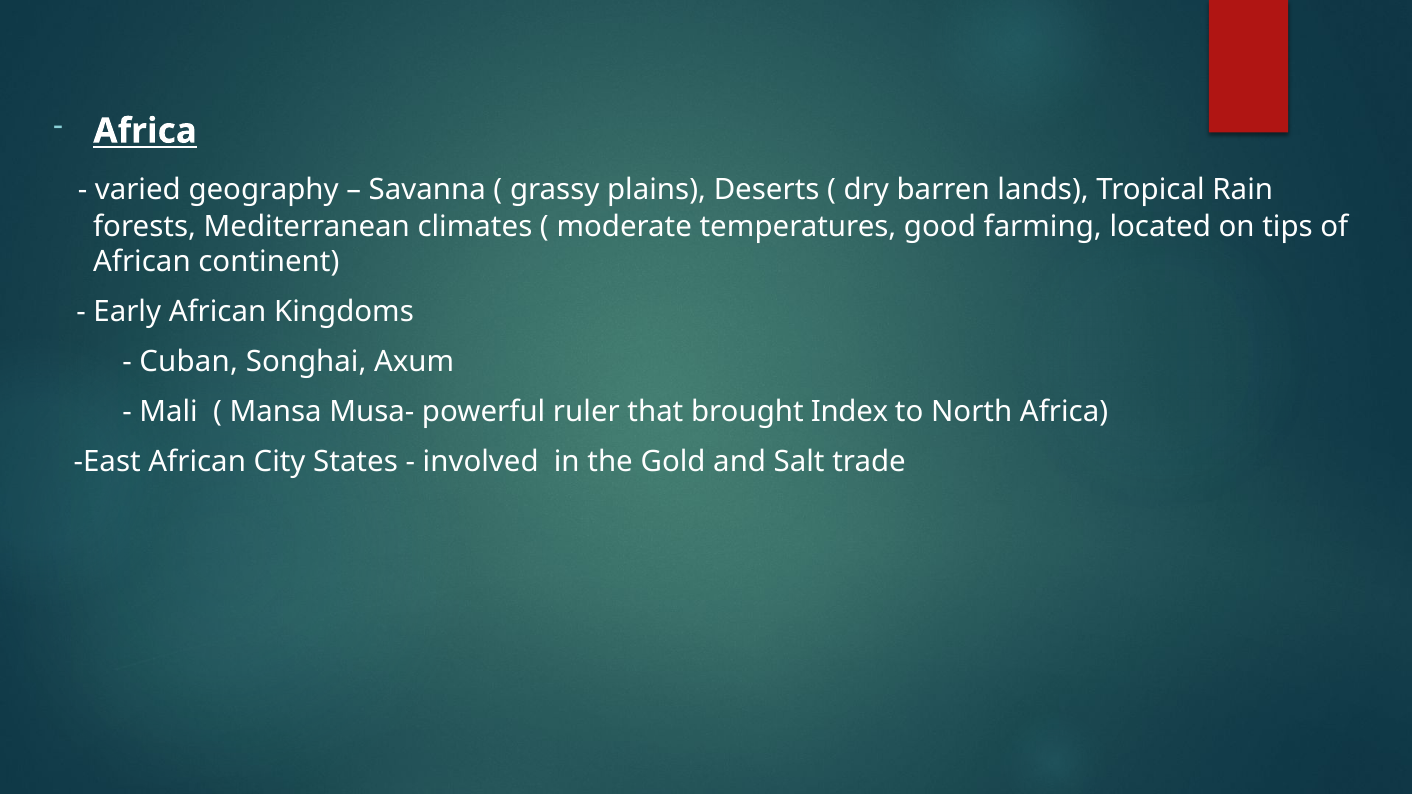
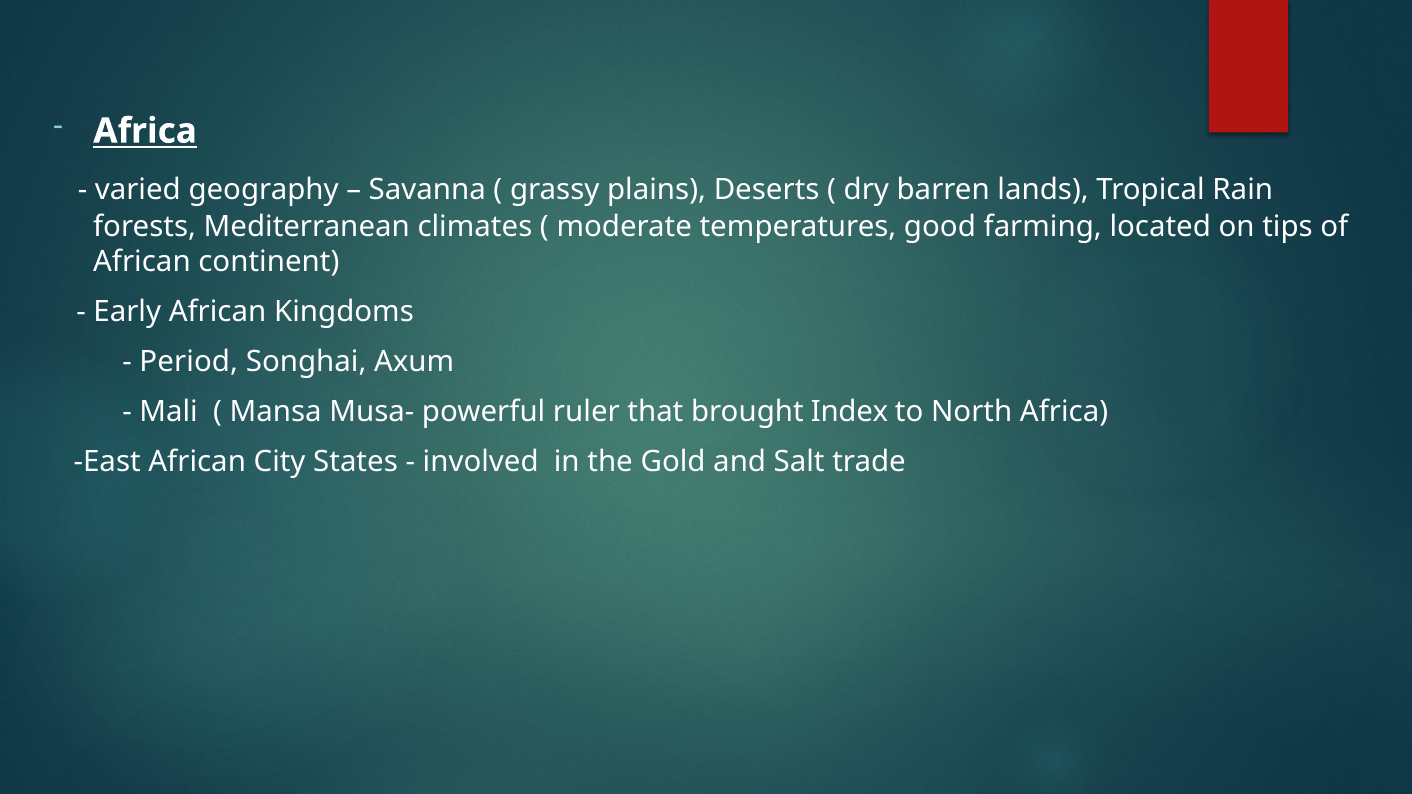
Cuban: Cuban -> Period (189, 362)
